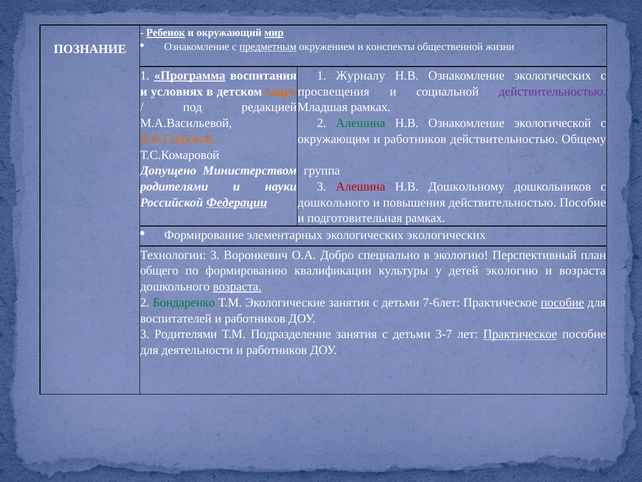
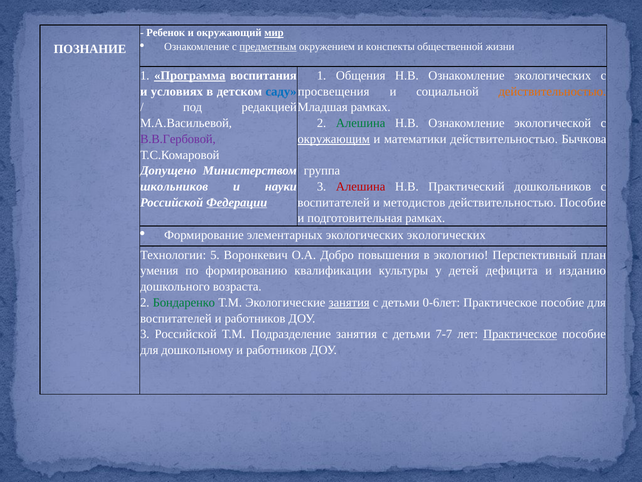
Ребенок underline: present -> none (166, 33)
Журналу: Журналу -> Общения (361, 75)
саду colour: orange -> blue (281, 91)
действительностью colour: purple -> orange (552, 91)
В.В.Гербовой colour: orange -> purple (178, 139)
окружающим underline: none -> present (334, 139)
работников: работников -> математики (415, 139)
Общему: Общему -> Бычкова (584, 139)
родителями: родителями -> школьников (174, 186)
Дошкольному: Дошкольному -> Практический (466, 186)
дошкольного: дошкольного -> воспитателей (334, 202)
повышения: повышения -> методистов (414, 202)
Технологии 3: 3 -> 5 (215, 255)
специально: специально -> повышения (389, 255)
общего: общего -> умения (159, 271)
детей экологию: экологию -> дефицита (512, 271)
и возраста: возраста -> изданию (582, 271)
возраста underline: present -> none (237, 286)
занятия underline: none -> present (349, 302)
7-6лет: 7-6лет -> 0-6лет (441, 302)
пособие underline: present -> none (562, 302)
3 Родителями: Родителями -> Российской (186, 334)
3-7: 3-7 -> 7-7 (444, 334)
деятельности: деятельности -> дошкольному (197, 350)
